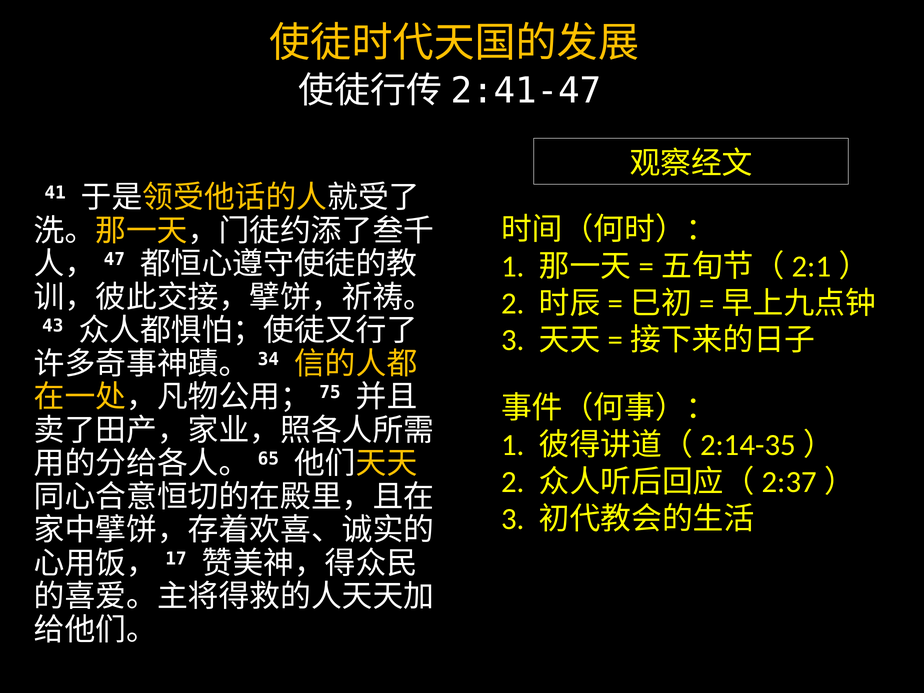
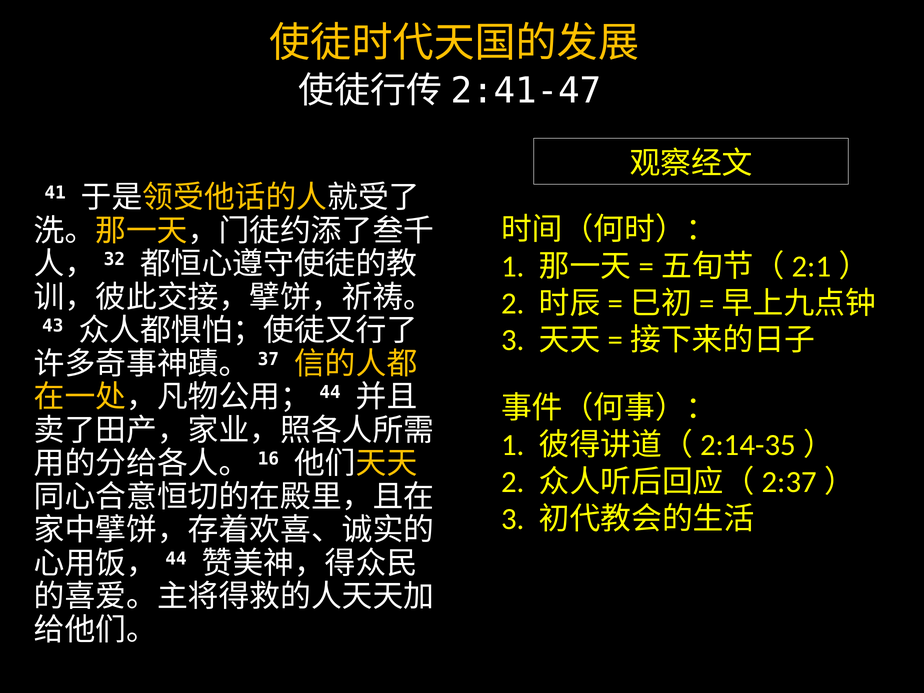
47: 47 -> 32 (114, 259)
34: 34 -> 37 (268, 359)
75: 75 -> 44 (330, 392)
65: 65 -> 16 (268, 459)
17: 17 -> 44 (176, 559)
